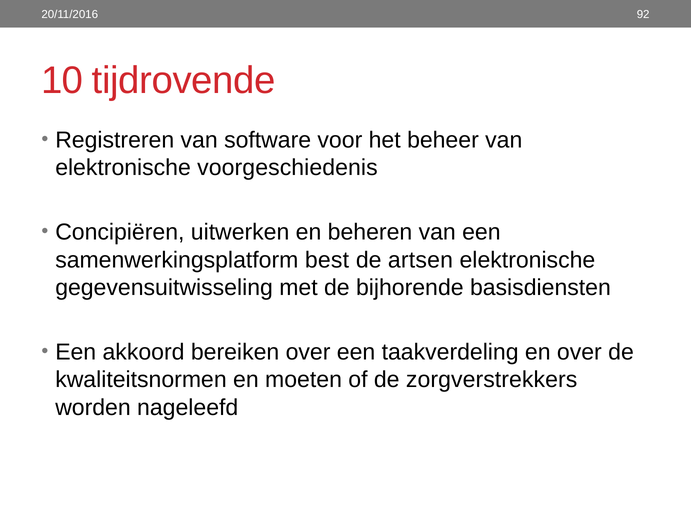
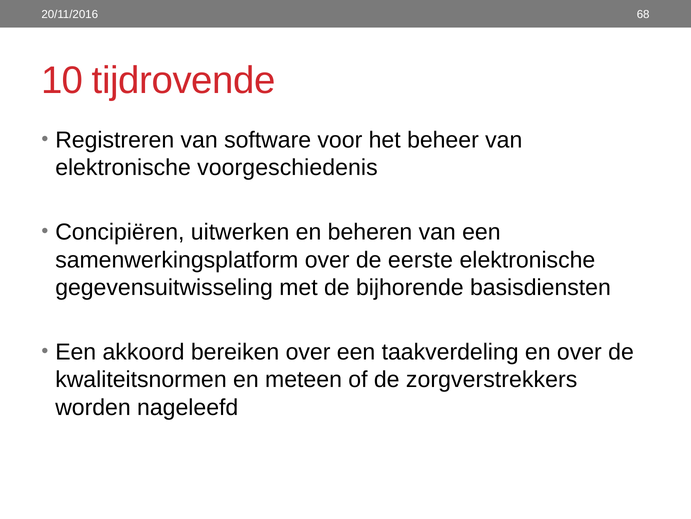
92: 92 -> 68 (643, 15)
samenwerkingsplatform best: best -> over (327, 260)
artsen: artsen -> eerste (420, 260)
moeten: moeten -> meteen (304, 379)
